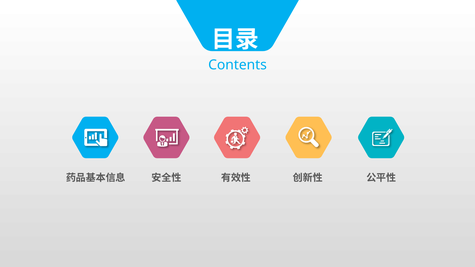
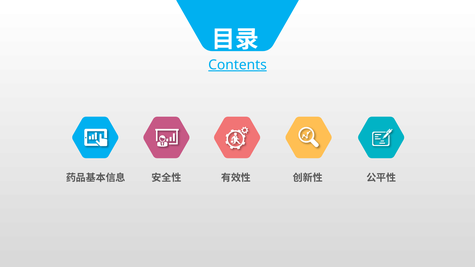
Contents underline: none -> present (238, 65)
